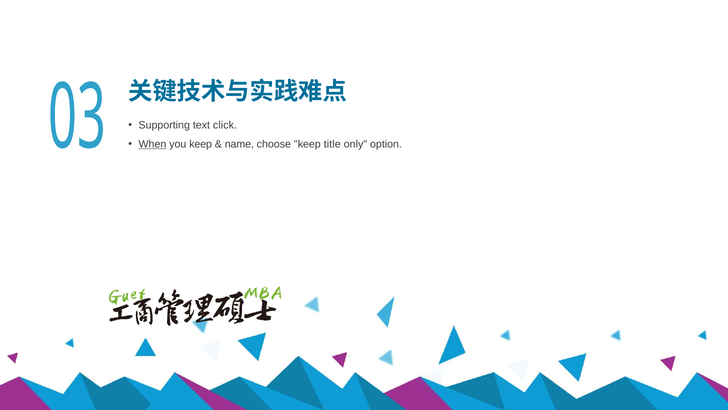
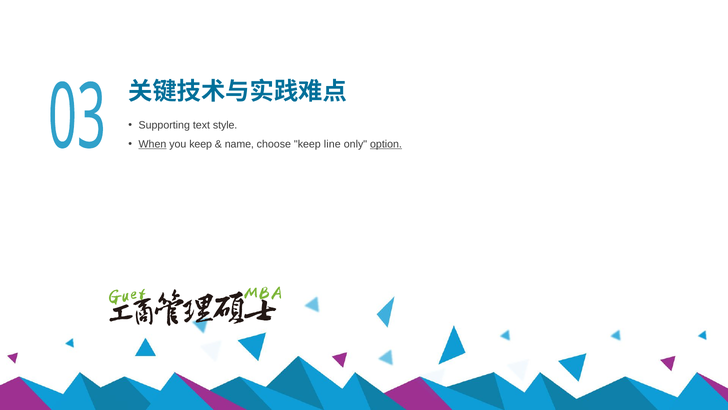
click: click -> style (225, 125)
title: title -> line (332, 144)
option underline: none -> present (386, 144)
